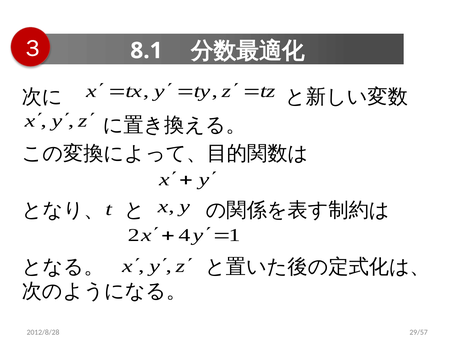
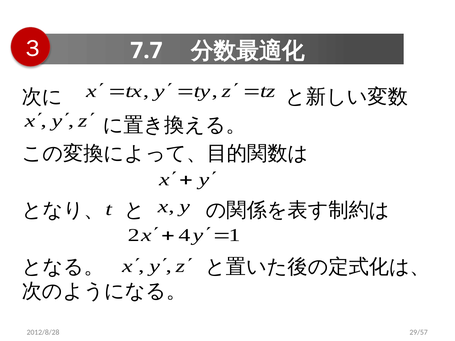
8.1: 8.1 -> 7.7 (146, 51)
